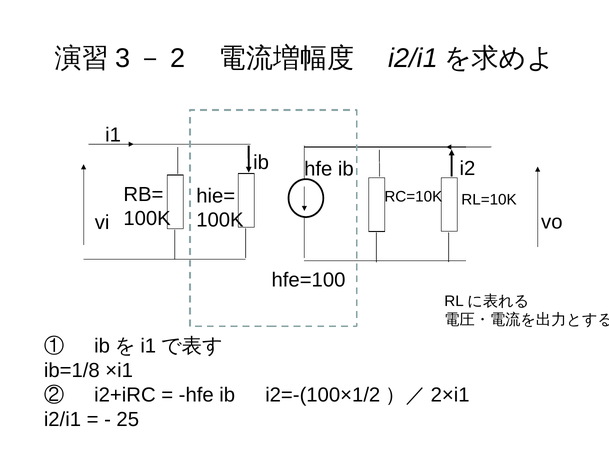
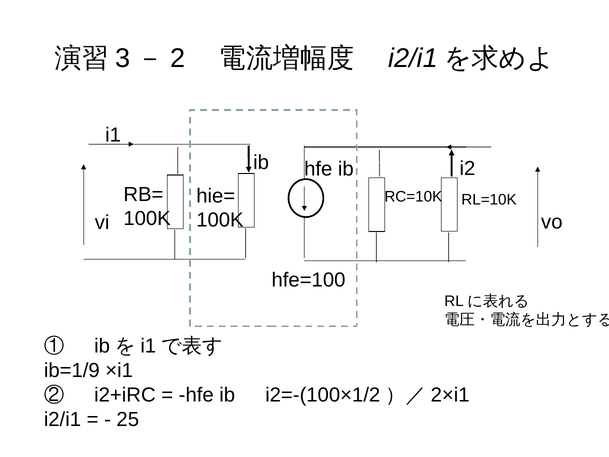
ib=1/8: ib=1/8 -> ib=1/9 (72, 370)
